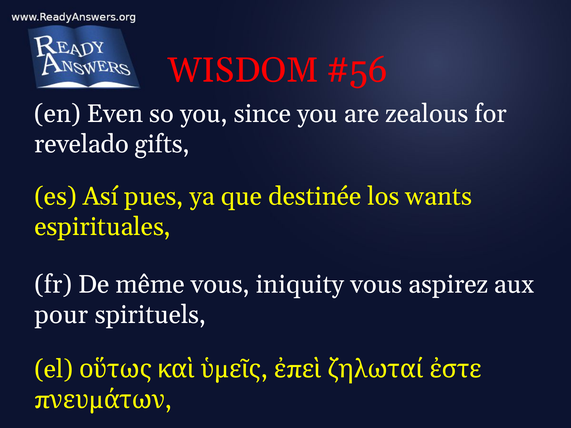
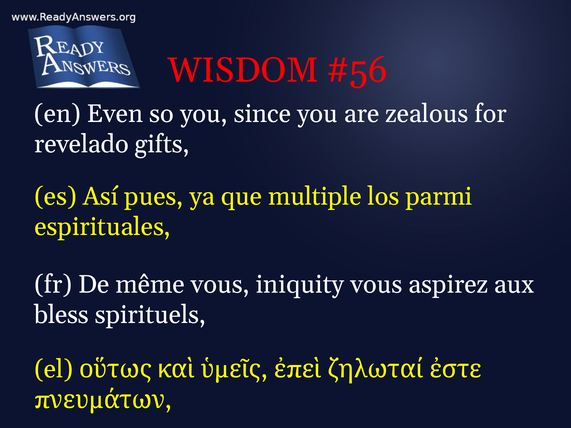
destinée: destinée -> multiple (315, 197)
wants: wants -> parmi (439, 197)
pour: pour -> bless (62, 315)
